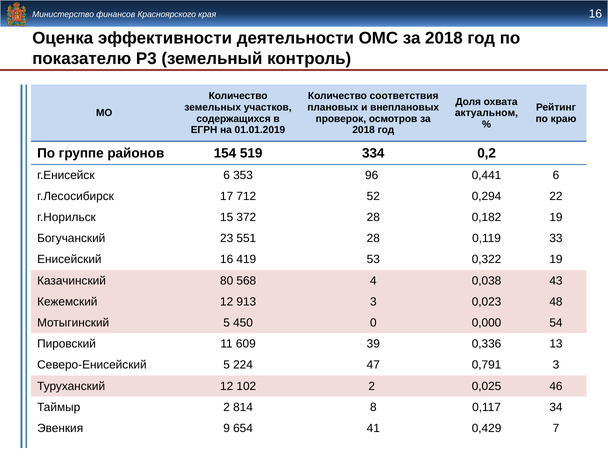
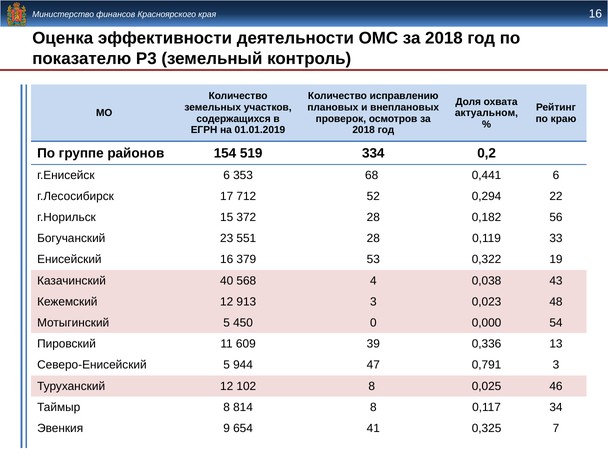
соответствия: соответствия -> исправлению (404, 96)
96: 96 -> 68 (372, 175)
0,182 19: 19 -> 56 (556, 217)
419: 419 -> 379 (246, 260)
80: 80 -> 40 (227, 281)
224: 224 -> 944 (243, 365)
102 2: 2 -> 8 (372, 386)
Таймыр 2: 2 -> 8 (227, 407)
0,429: 0,429 -> 0,325 (487, 428)
